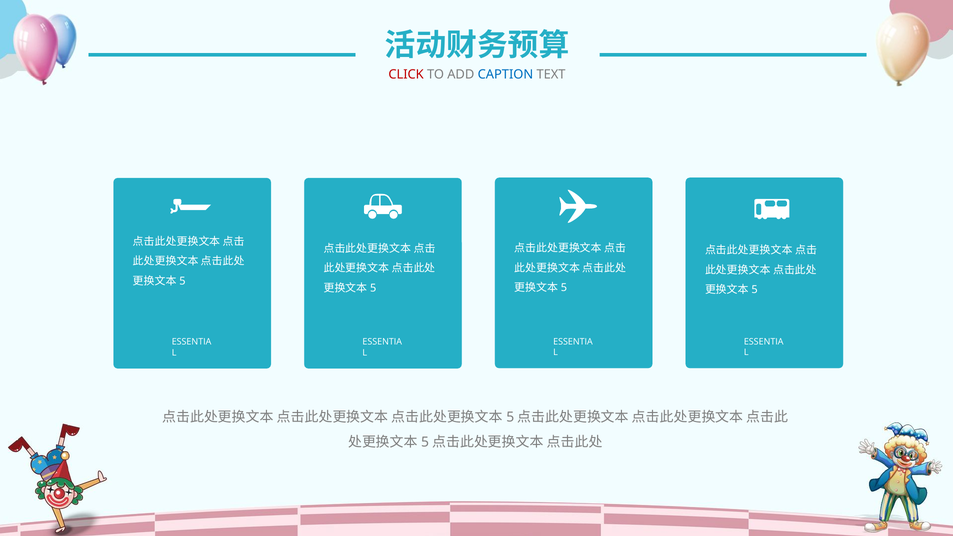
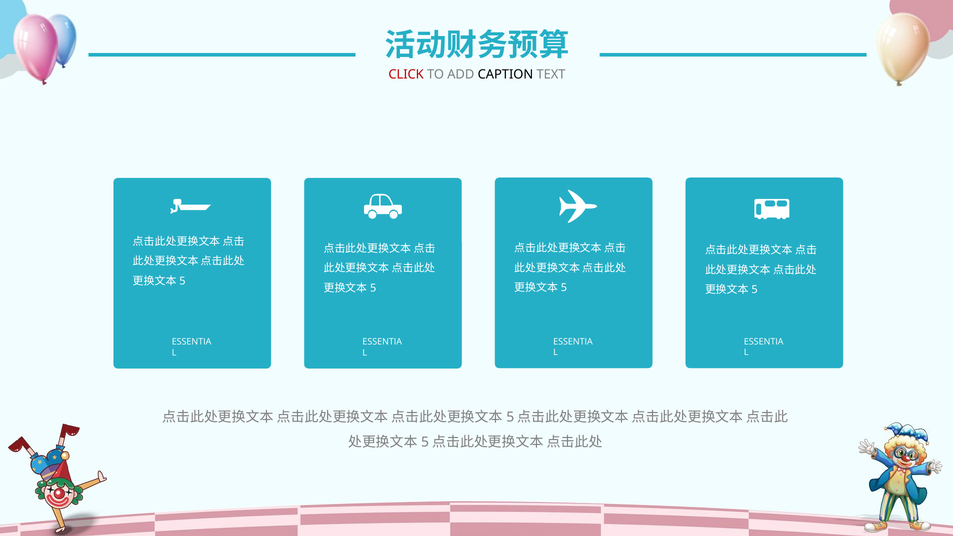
CAPTION colour: blue -> black (505, 74)
